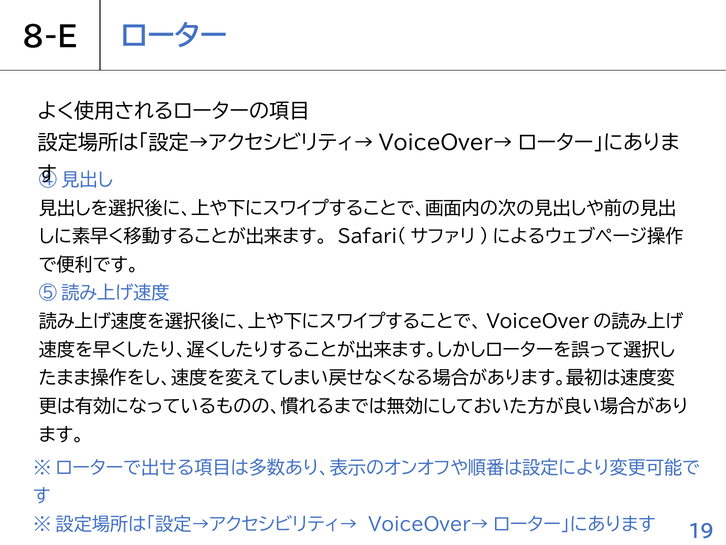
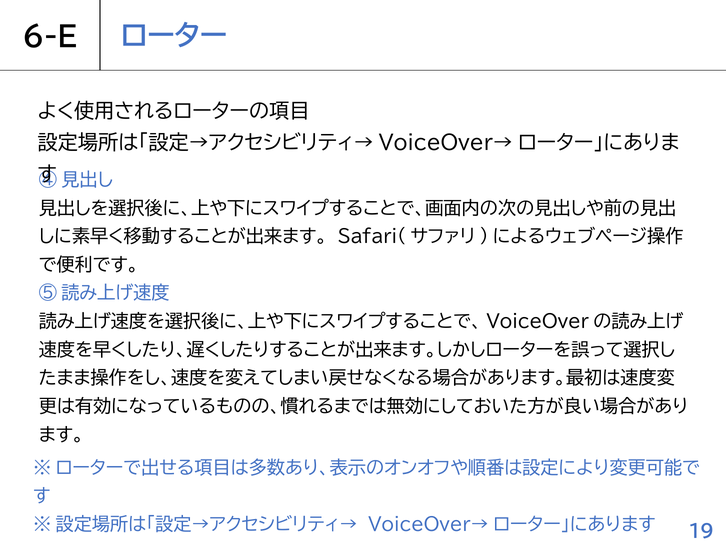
8-E: 8-E -> 6-E (50, 37)
